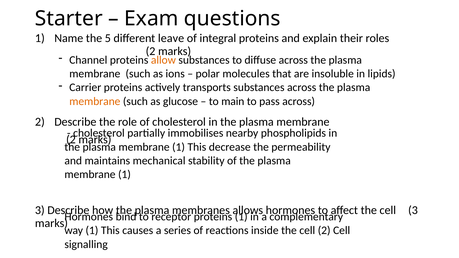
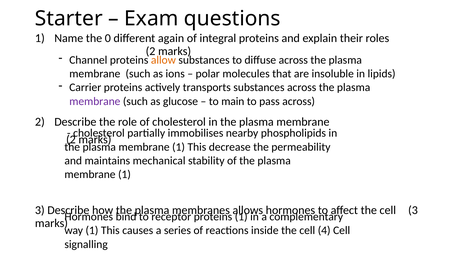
5: 5 -> 0 (108, 38)
leave: leave -> again (171, 38)
membrane colour: orange -> purple (95, 101)
cell 2: 2 -> 4 (324, 231)
